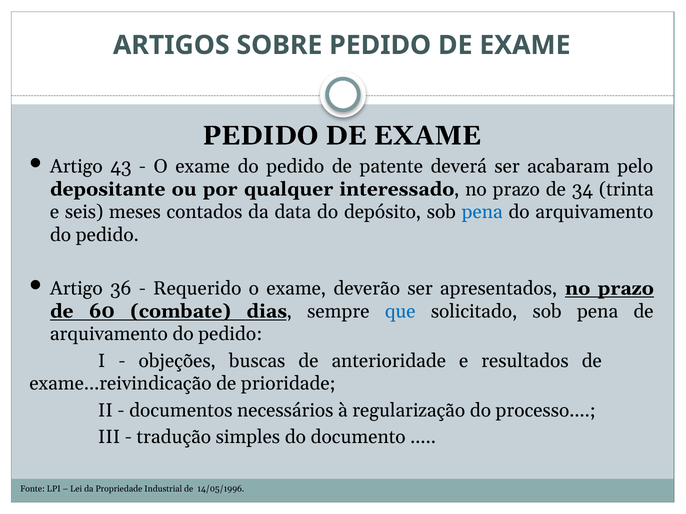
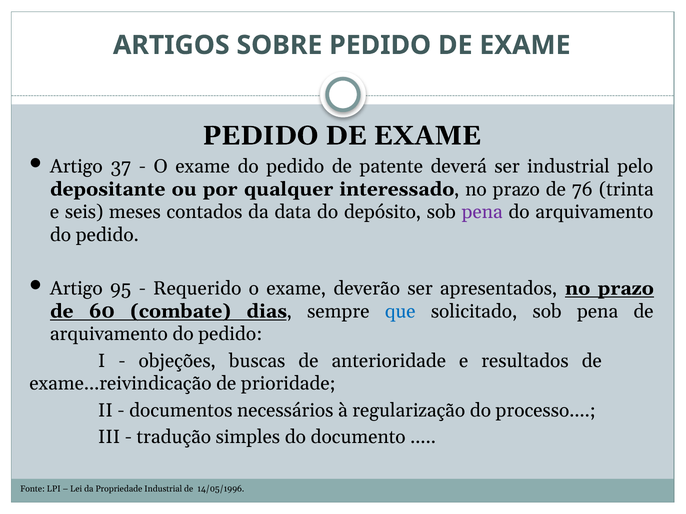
43: 43 -> 37 (121, 167)
ser acabaram: acabaram -> industrial (568, 167)
34: 34 -> 76 (582, 189)
pena colour: blue -> purple (482, 212)
36: 36 -> 95 (121, 289)
